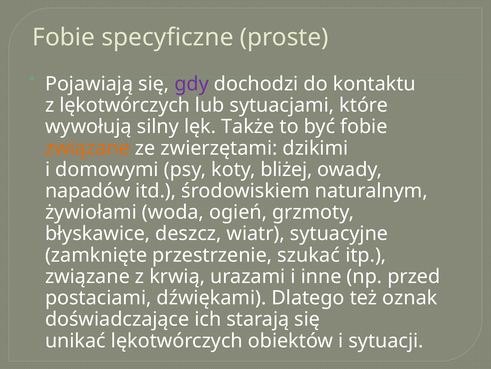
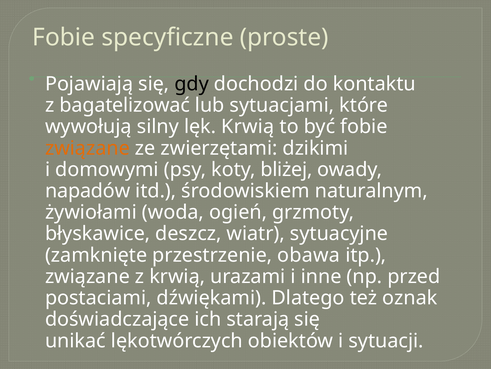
gdy colour: purple -> black (192, 84)
z lękotwórczych: lękotwórczych -> bagatelizować (125, 105)
lęk Także: Także -> Krwią (248, 127)
szukać: szukać -> obawa (309, 255)
